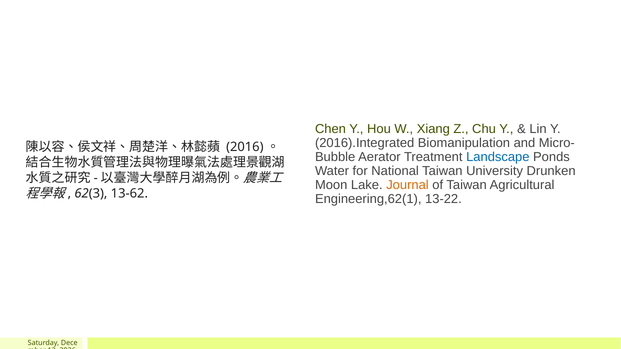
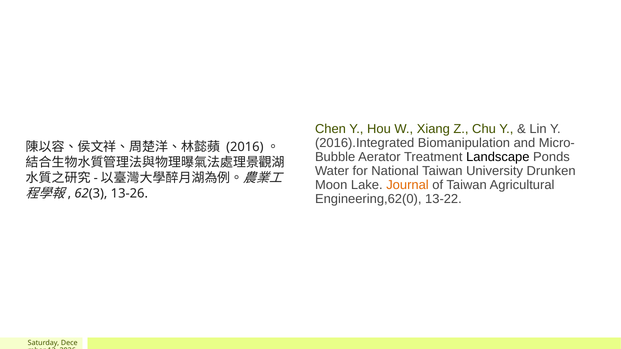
Landscape colour: blue -> black (498, 157)
13-62: 13-62 -> 13-26 (129, 194)
Engineering,62(1: Engineering,62(1 -> Engineering,62(0 (368, 199)
